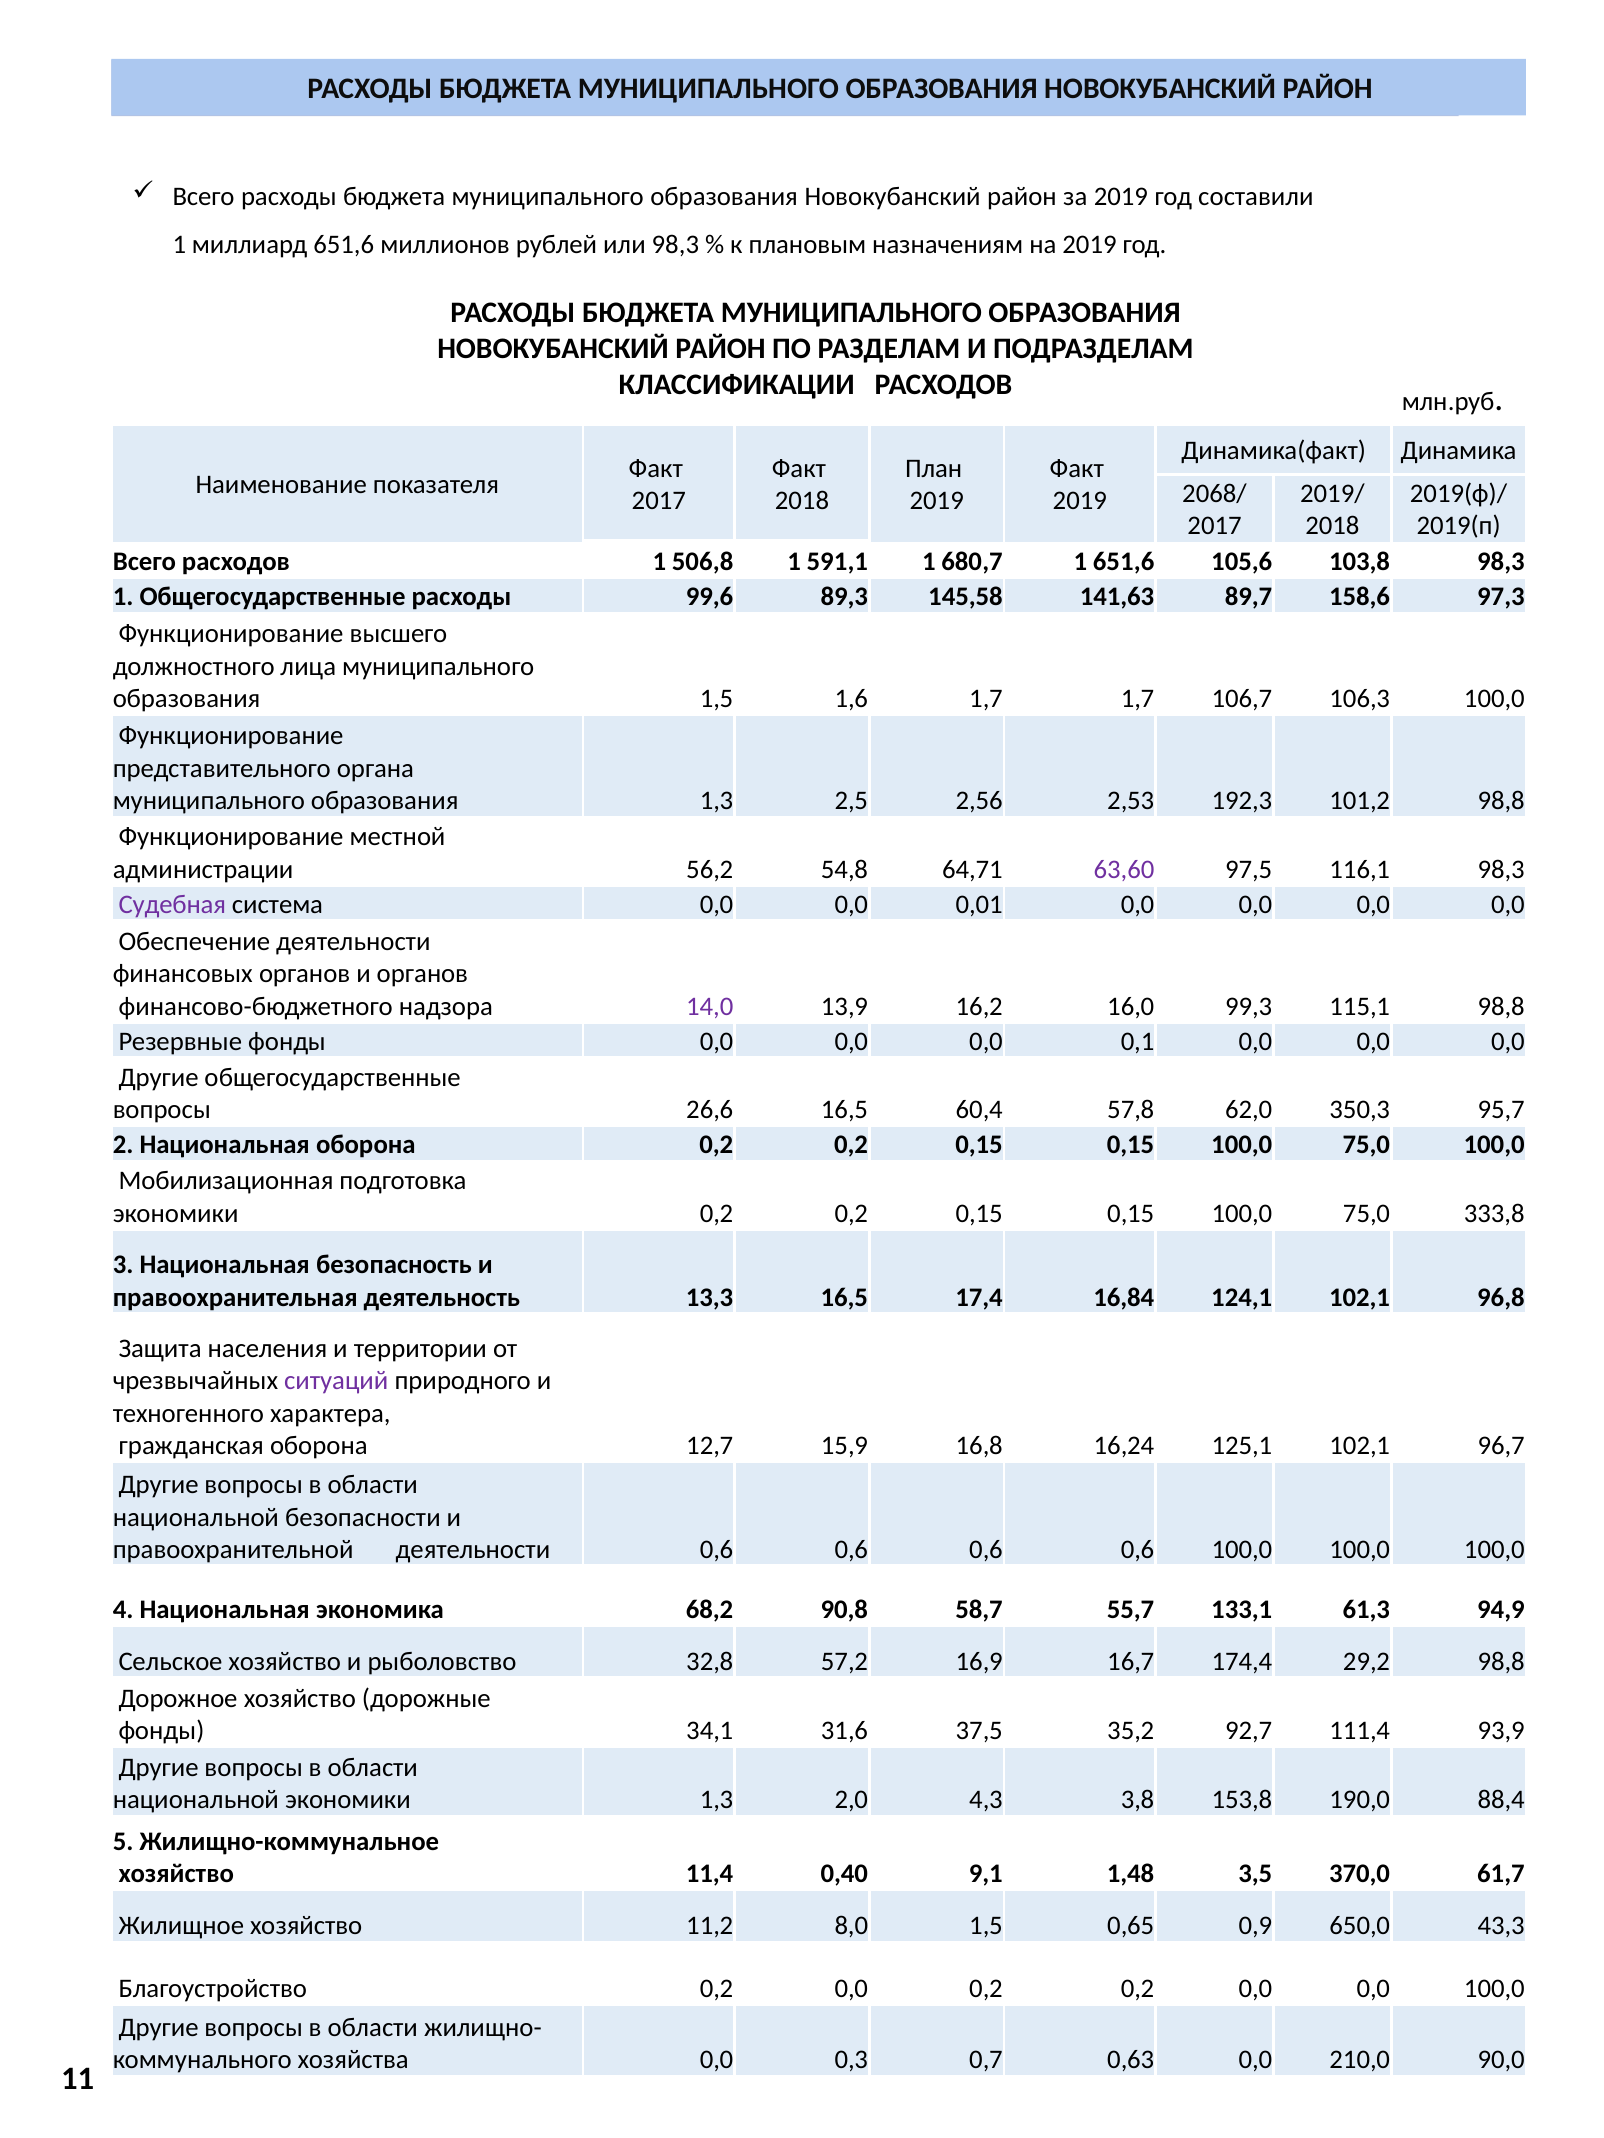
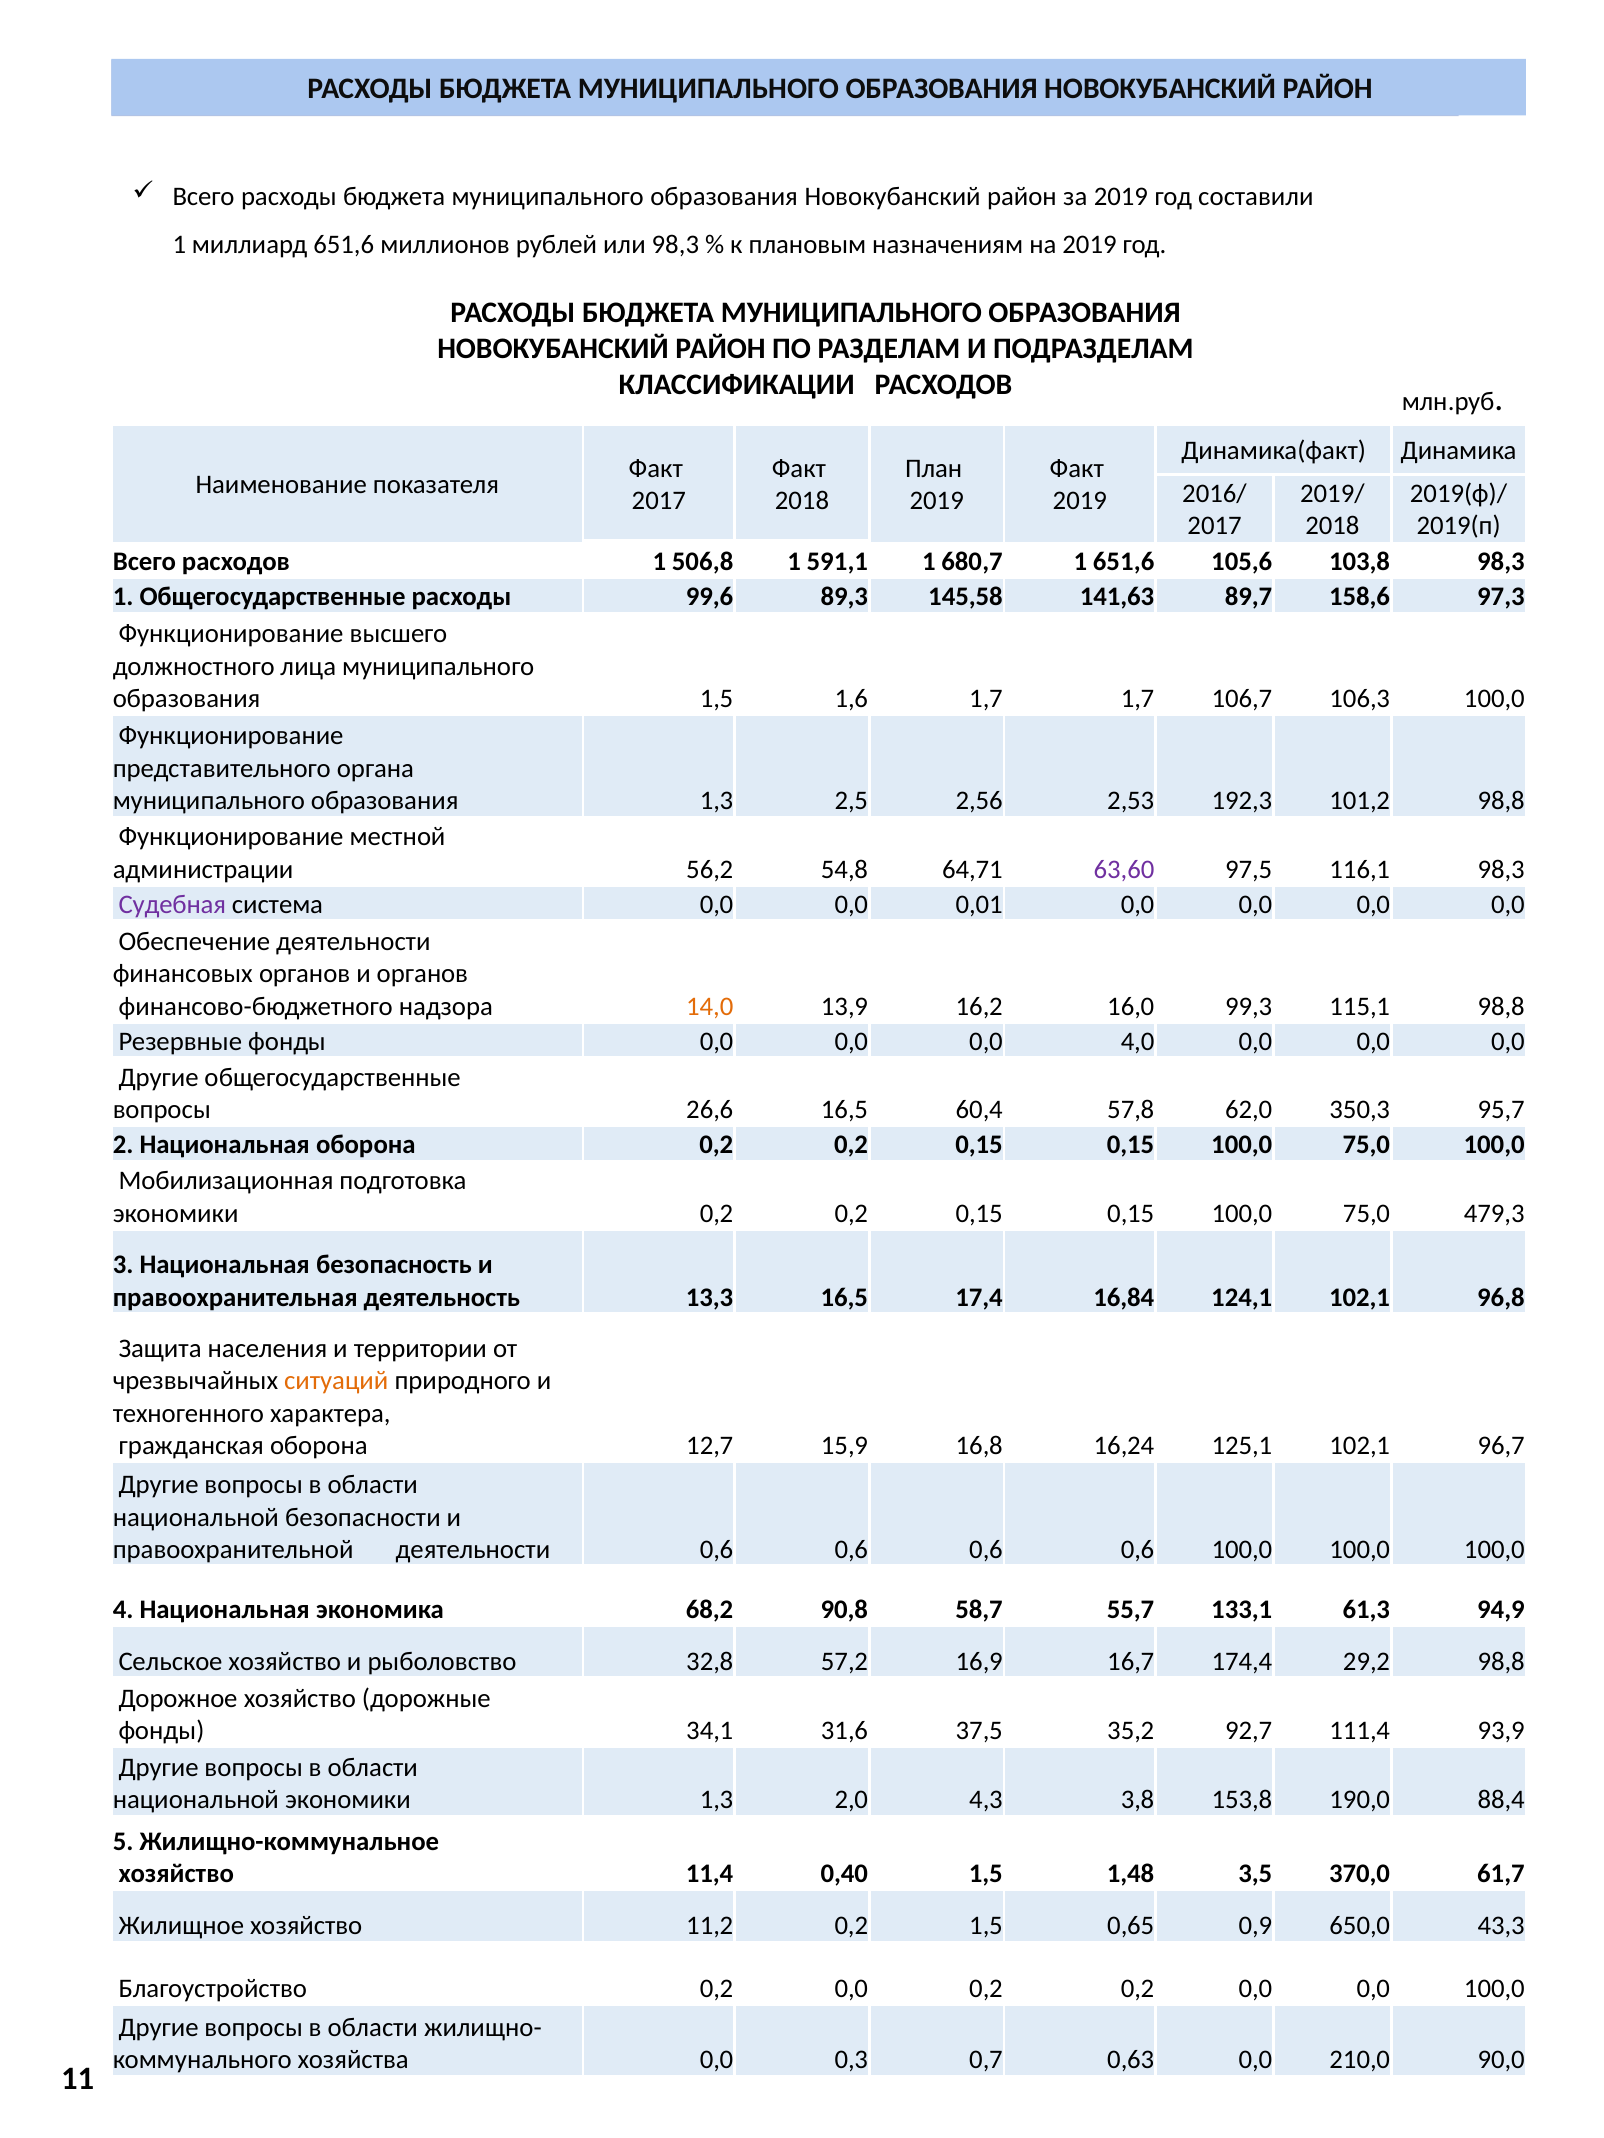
2068/: 2068/ -> 2016/ (1214, 494)
14,0 colour: purple -> orange (710, 1007)
0,1: 0,1 -> 4,0 (1138, 1042)
333,8: 333,8 -> 479,3 (1494, 1214)
ситуаций colour: purple -> orange (336, 1381)
0,40 9,1: 9,1 -> 1,5 (986, 1874)
11,2 8,0: 8,0 -> 0,2 (851, 1926)
